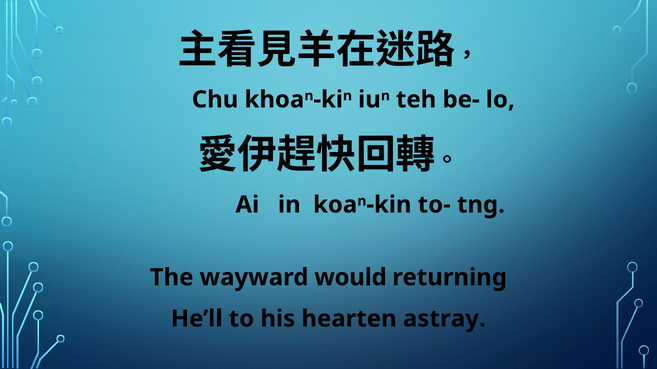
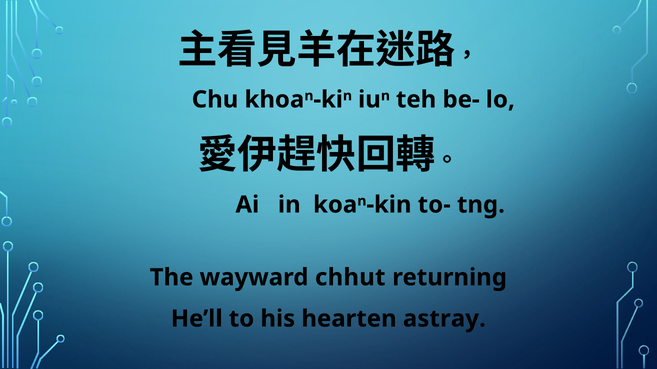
would: would -> chhut (350, 278)
